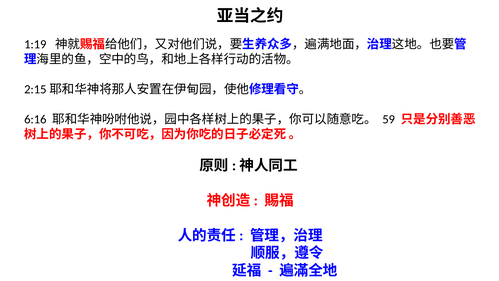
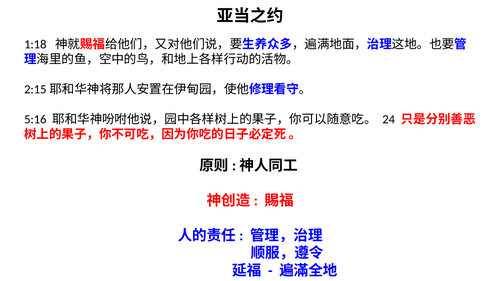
1:19: 1:19 -> 1:18 (35, 44)
6:16: 6:16 -> 5:16 (35, 119)
59: 59 -> 24 (389, 119)
